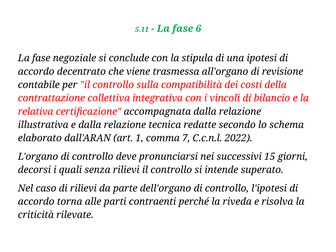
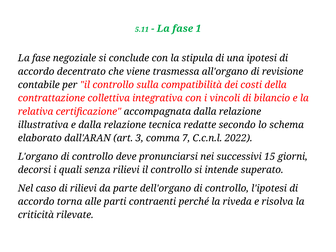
6: 6 -> 1 (198, 29)
1: 1 -> 3 (140, 138)
